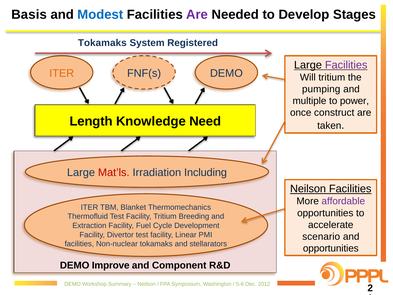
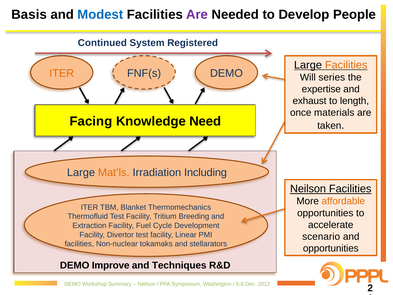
Stages: Stages -> People (355, 14)
Tokamaks: Tokamaks -> Continued (102, 43)
Facilities colour: purple -> orange (346, 65)
Will tritium: tritium -> series (332, 77)
pumping: pumping -> expertise (321, 89)
multiple: multiple -> exhaust (310, 101)
power: power -> length (354, 101)
construct: construct -> materials (334, 113)
Length: Length -> Facing (91, 121)
Mat’ls colour: red -> orange (114, 172)
affordable colour: purple -> orange (343, 201)
Component: Component -> Techniques (179, 265)
